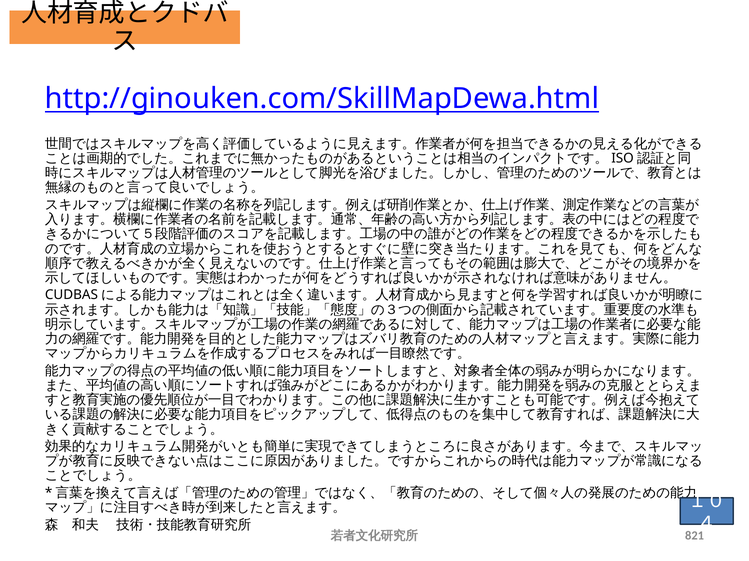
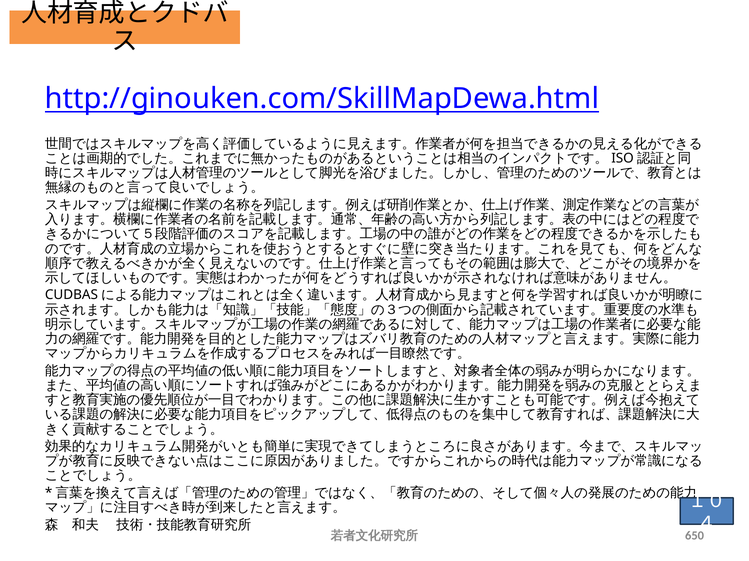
821: 821 -> 650 (695, 536)
